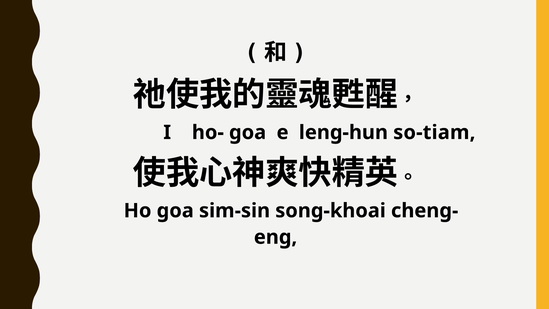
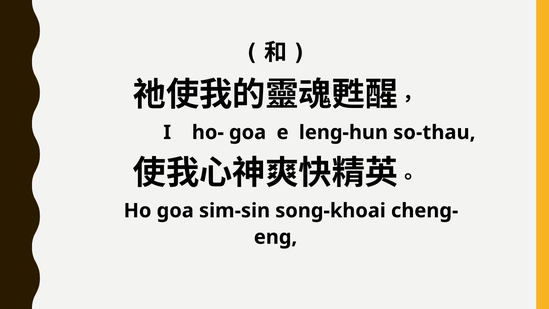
so-tiam: so-tiam -> so-thau (434, 132)
